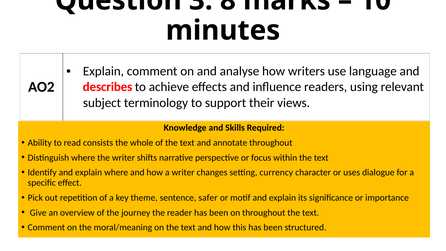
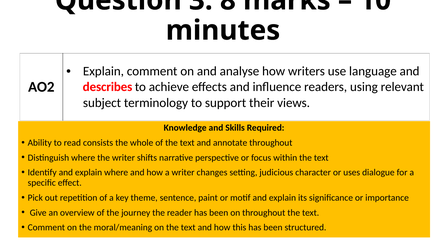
currency: currency -> judicious (276, 173)
safer: safer -> paint (208, 198)
